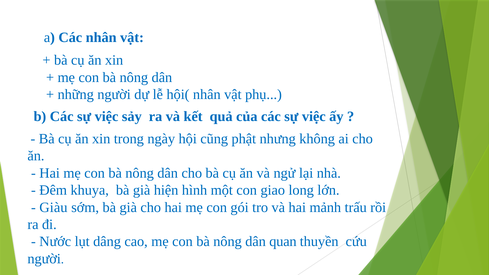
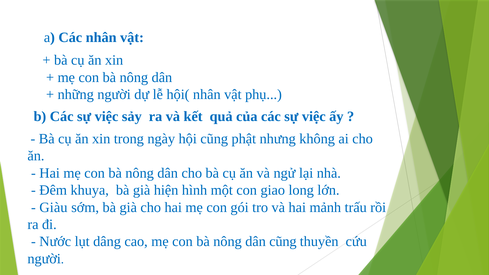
dân quan: quan -> cũng (283, 242)
